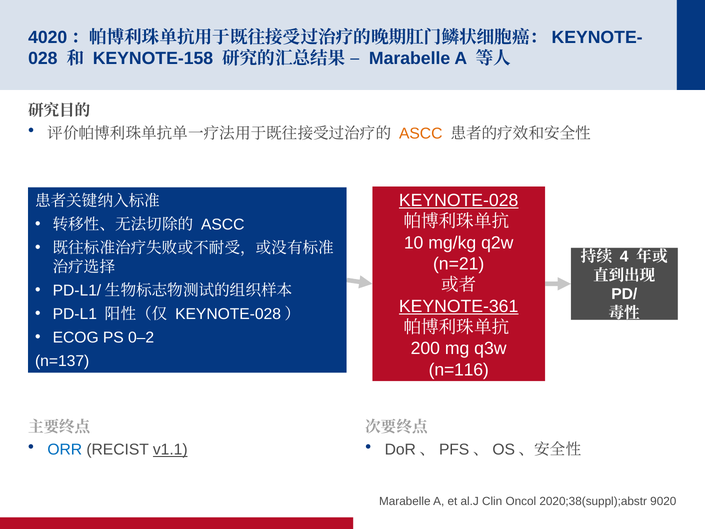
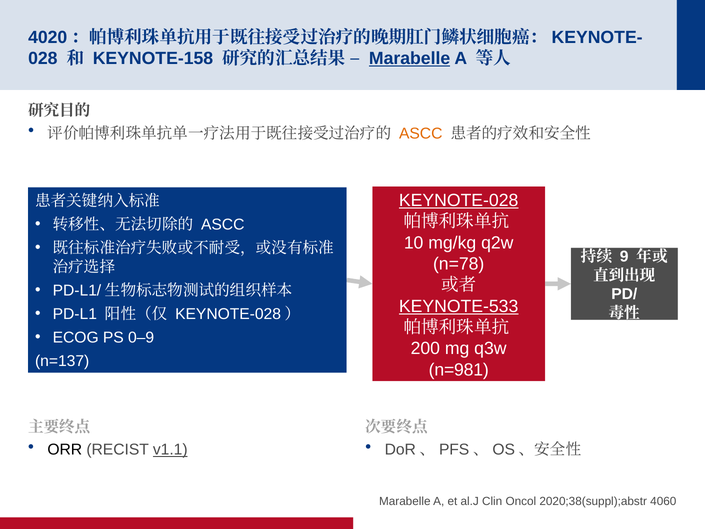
Marabelle underline: none -> present (410, 59)
4: 4 -> 9 (624, 257)
n=21: n=21 -> n=78 (459, 264)
KEYNOTE-361: KEYNOTE-361 -> KEYNOTE-533 (459, 306)
0–2: 0–2 -> 0–9 (141, 337)
n=116: n=116 -> n=981 (459, 370)
ORR colour: blue -> black (65, 450)
9020: 9020 -> 4060 (663, 501)
